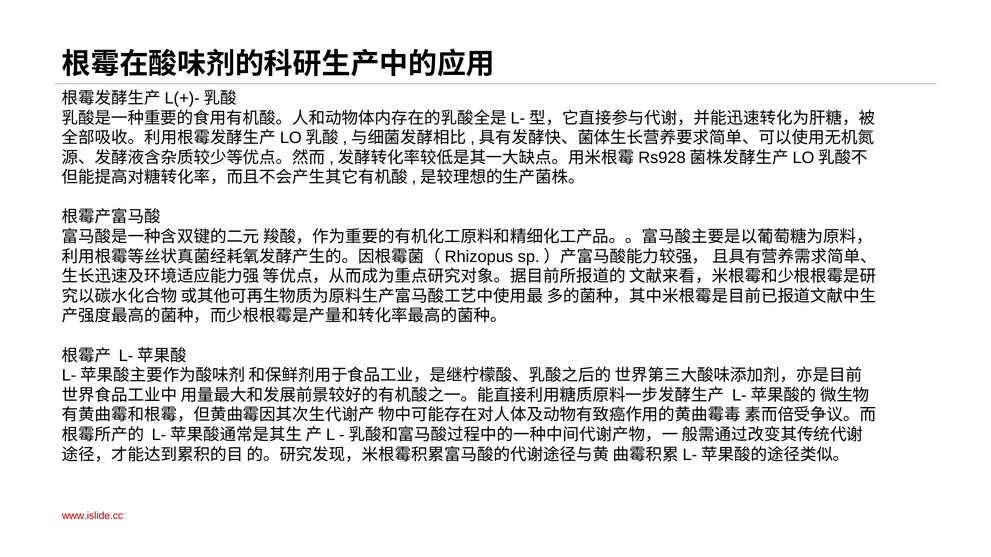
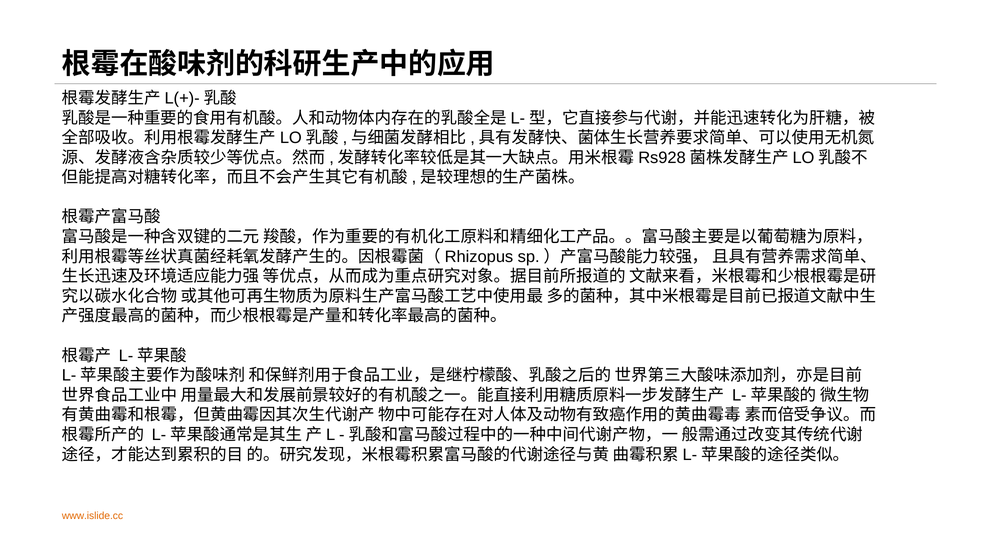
www.islide.cc colour: red -> orange (92, 516)
